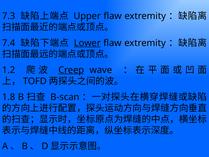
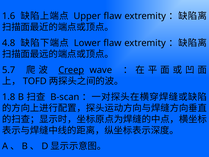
7.3: 7.3 -> 1.6 (9, 16)
7.4: 7.4 -> 4.8 (9, 43)
Lower underline: present -> none (87, 43)
1.2: 1.2 -> 5.7 (9, 70)
